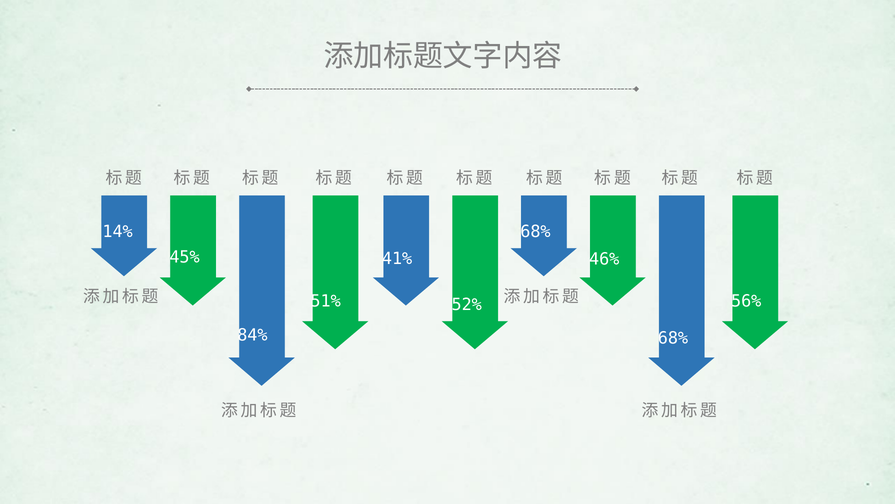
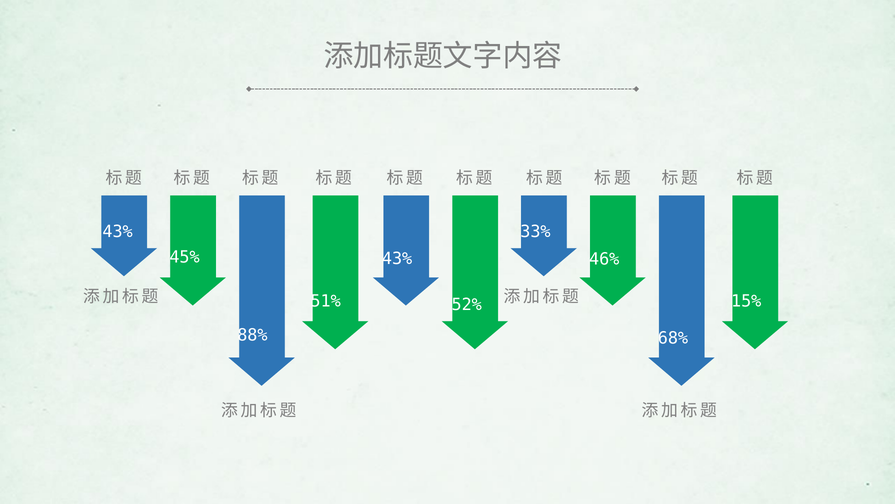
14%: 14% -> 43% (118, 231)
68%: 68% -> 33% (535, 231)
41%: 41% -> 43% (397, 258)
56%: 56% -> 15% (746, 301)
84%: 84% -> 88% (252, 335)
